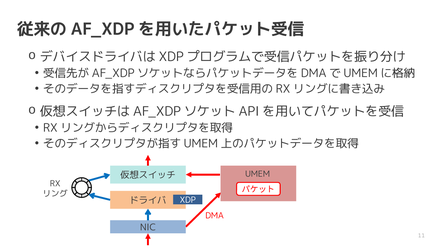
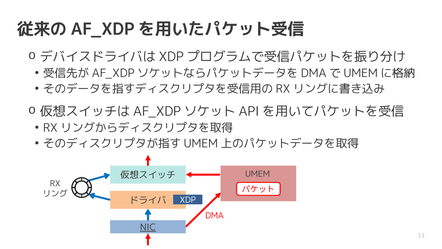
NIC underline: none -> present (148, 227)
